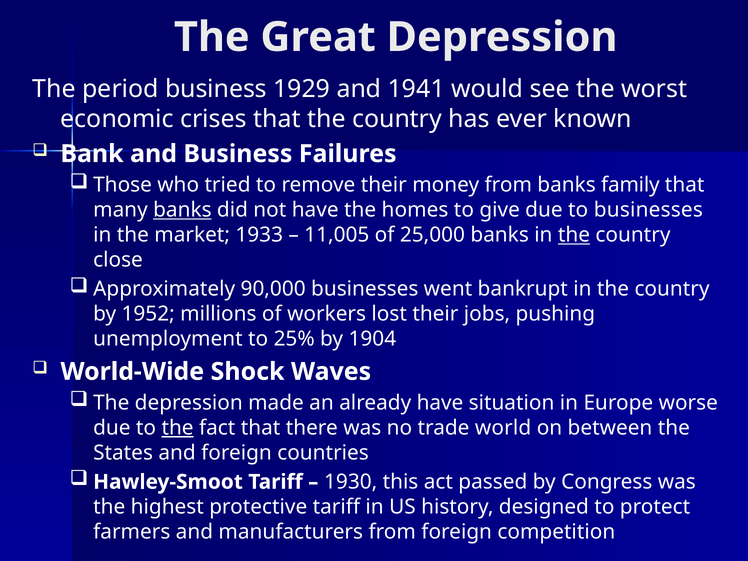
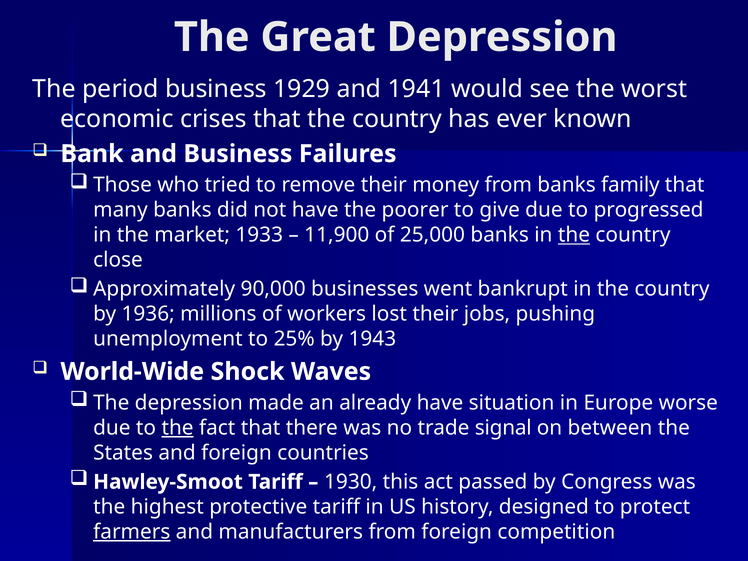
banks underline: present -> none (182, 210)
homes: homes -> poorer (415, 210)
to businesses: businesses -> progressed (649, 210)
11,005: 11,005 -> 11,900 (337, 235)
1952: 1952 -> 1936 (148, 314)
1904: 1904 -> 1943 (372, 339)
world: world -> signal (503, 428)
farmers underline: none -> present (132, 532)
